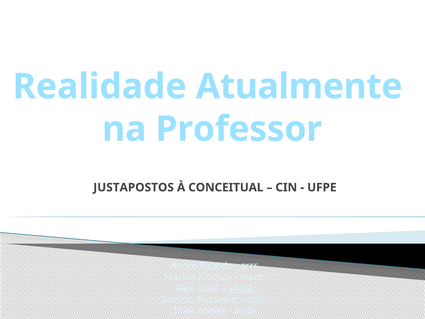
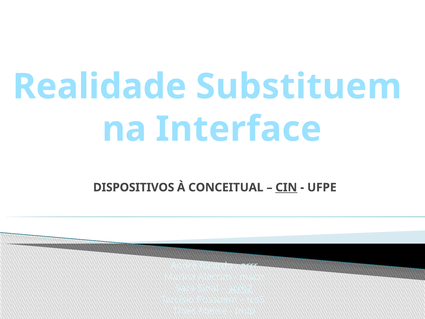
Atualmente: Atualmente -> Substituem (299, 87)
Professor: Professor -> Interface (239, 129)
JUSTAPOSTOS: JUSTAPOSTOS -> DISPOSITIVOS (134, 187)
CIN underline: none -> present (286, 187)
